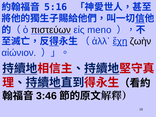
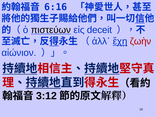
5:16: 5:16 -> 6:16 (56, 7)
meno: meno -> deceit (99, 30)
ζωὴν colour: black -> red (141, 41)
3:46: 3:46 -> 3:12 (46, 96)
